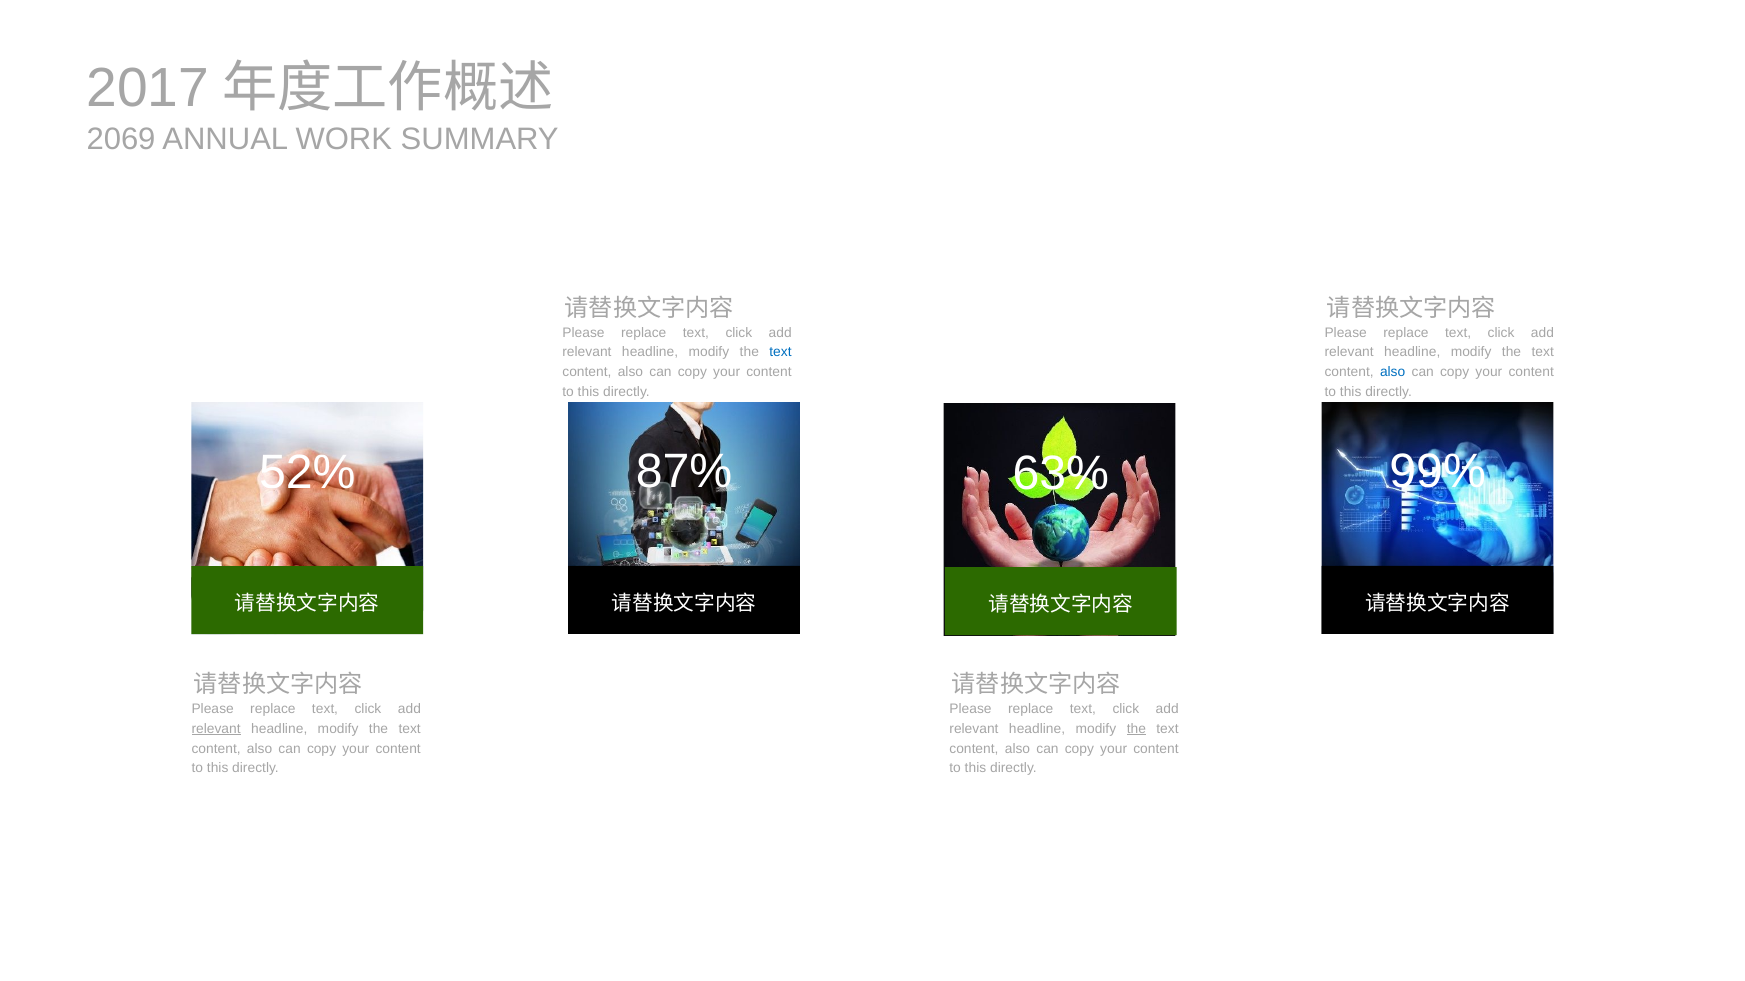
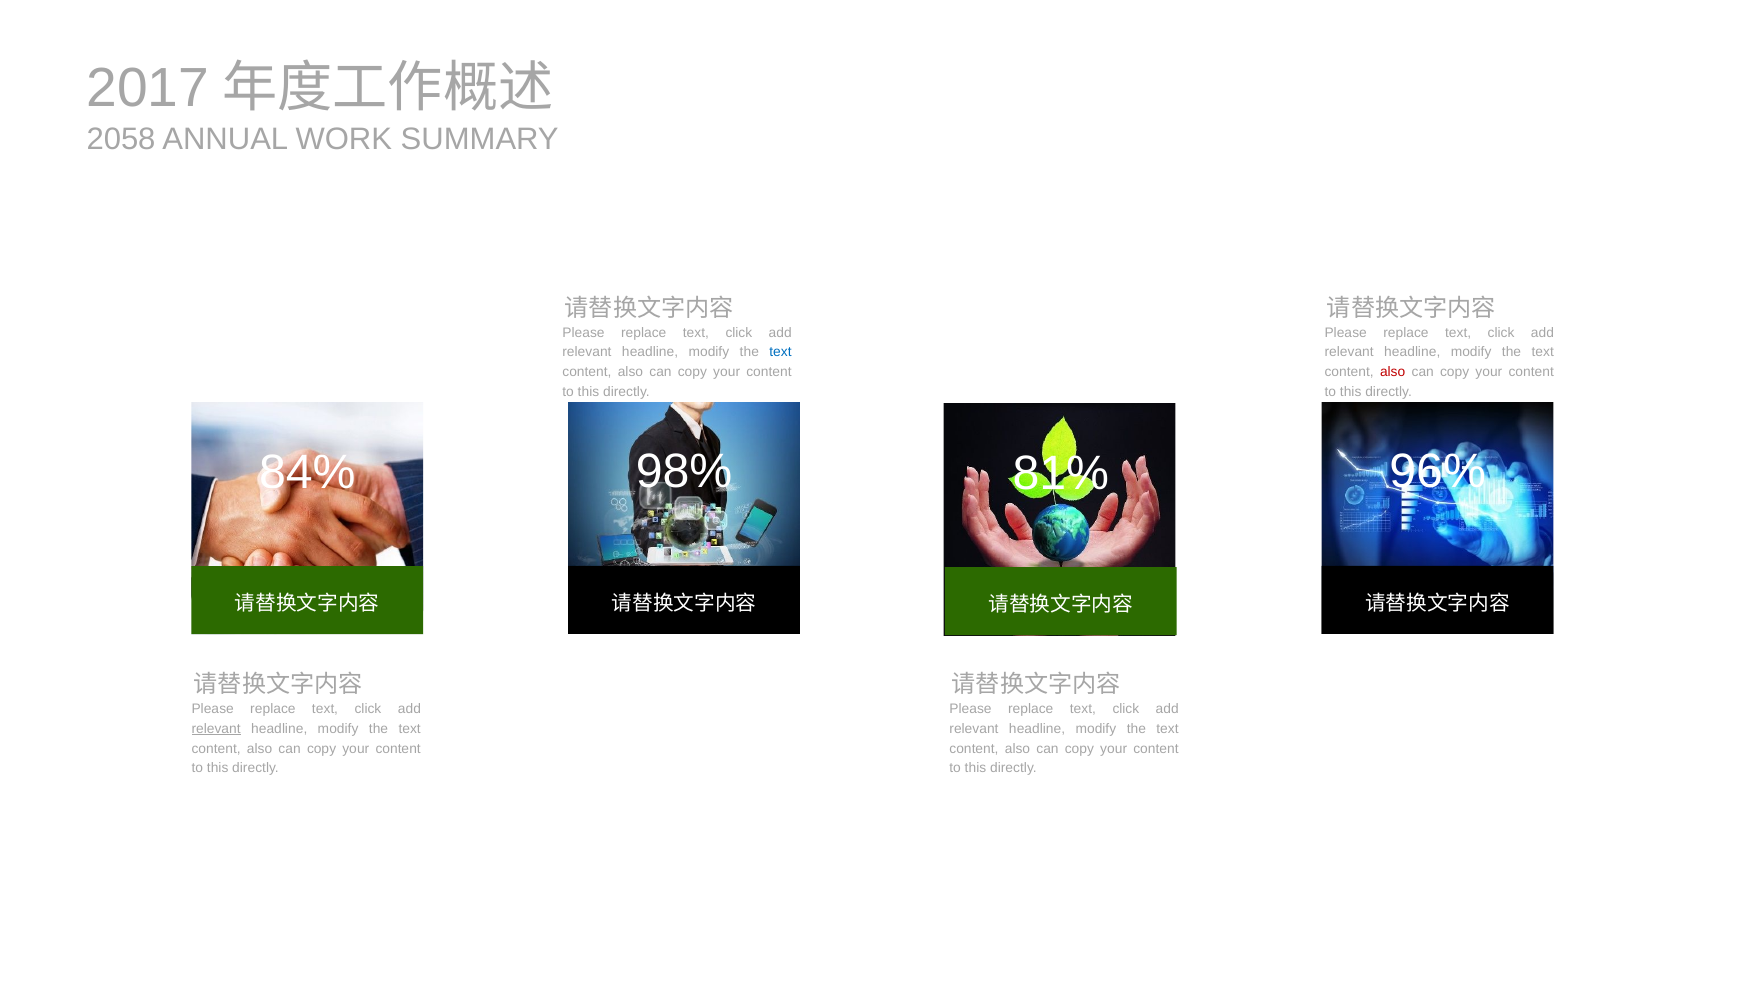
2069: 2069 -> 2058 (121, 139)
also colour: blue -> red (1393, 372)
87%: 87% -> 98% (684, 472)
99%: 99% -> 96% (1438, 472)
52%: 52% -> 84% (307, 473)
63%: 63% -> 81% (1061, 473)
the underline: present -> none (1136, 729)
